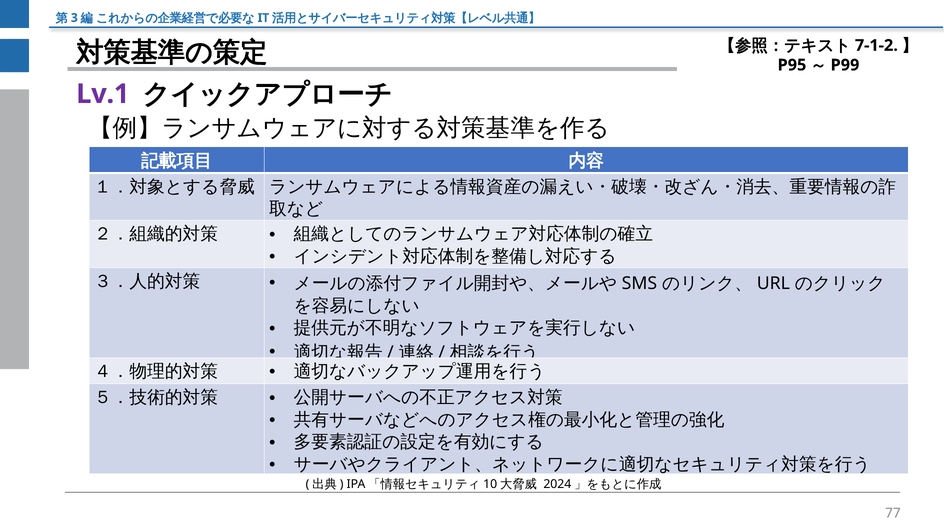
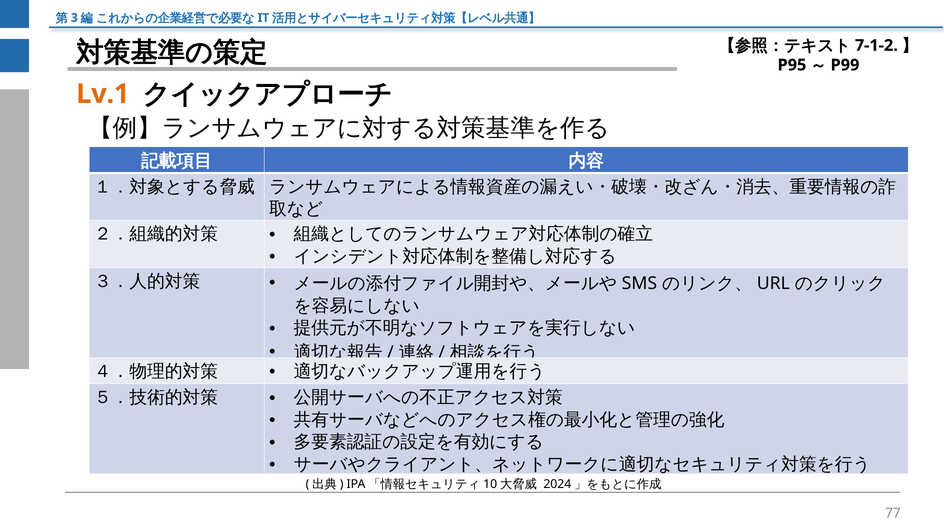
Lv.1 colour: purple -> orange (103, 94)
